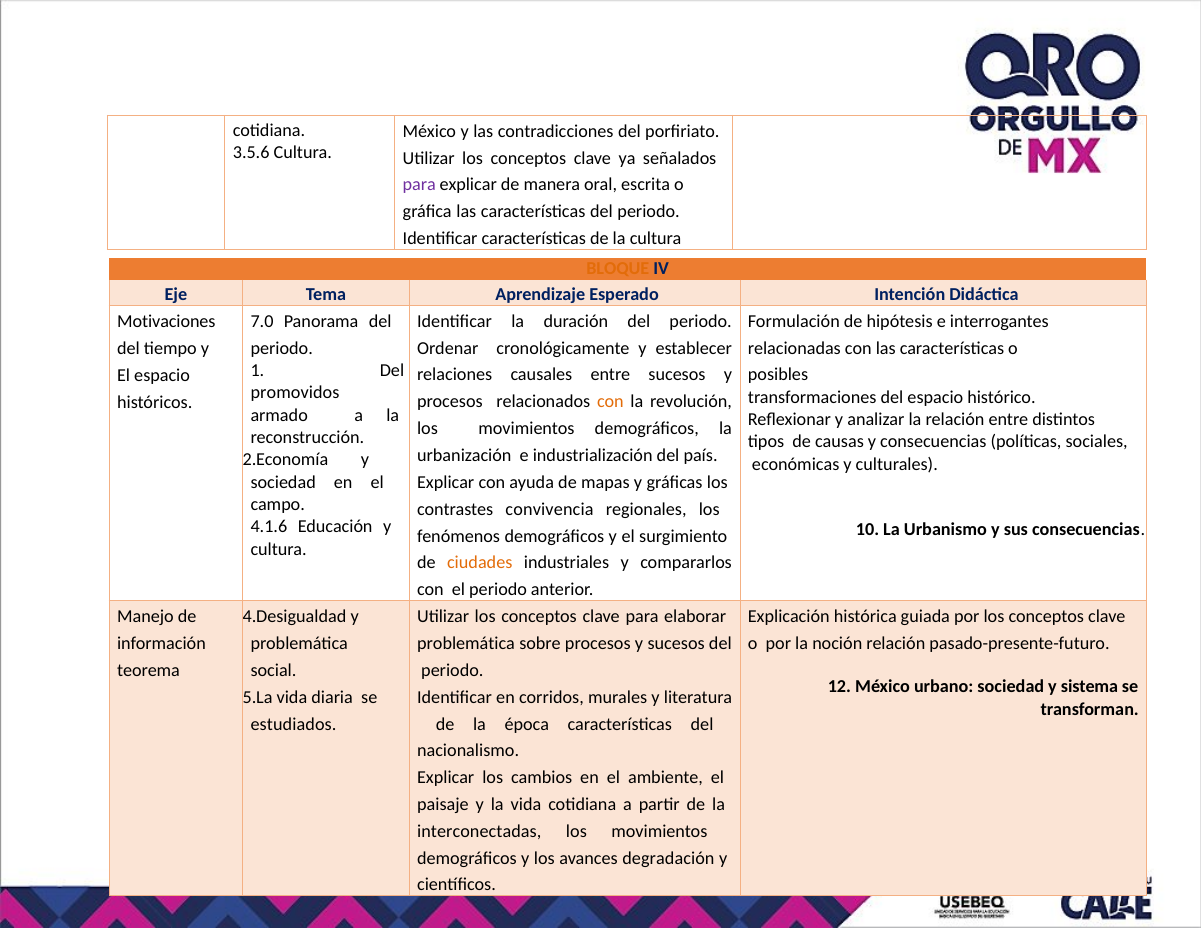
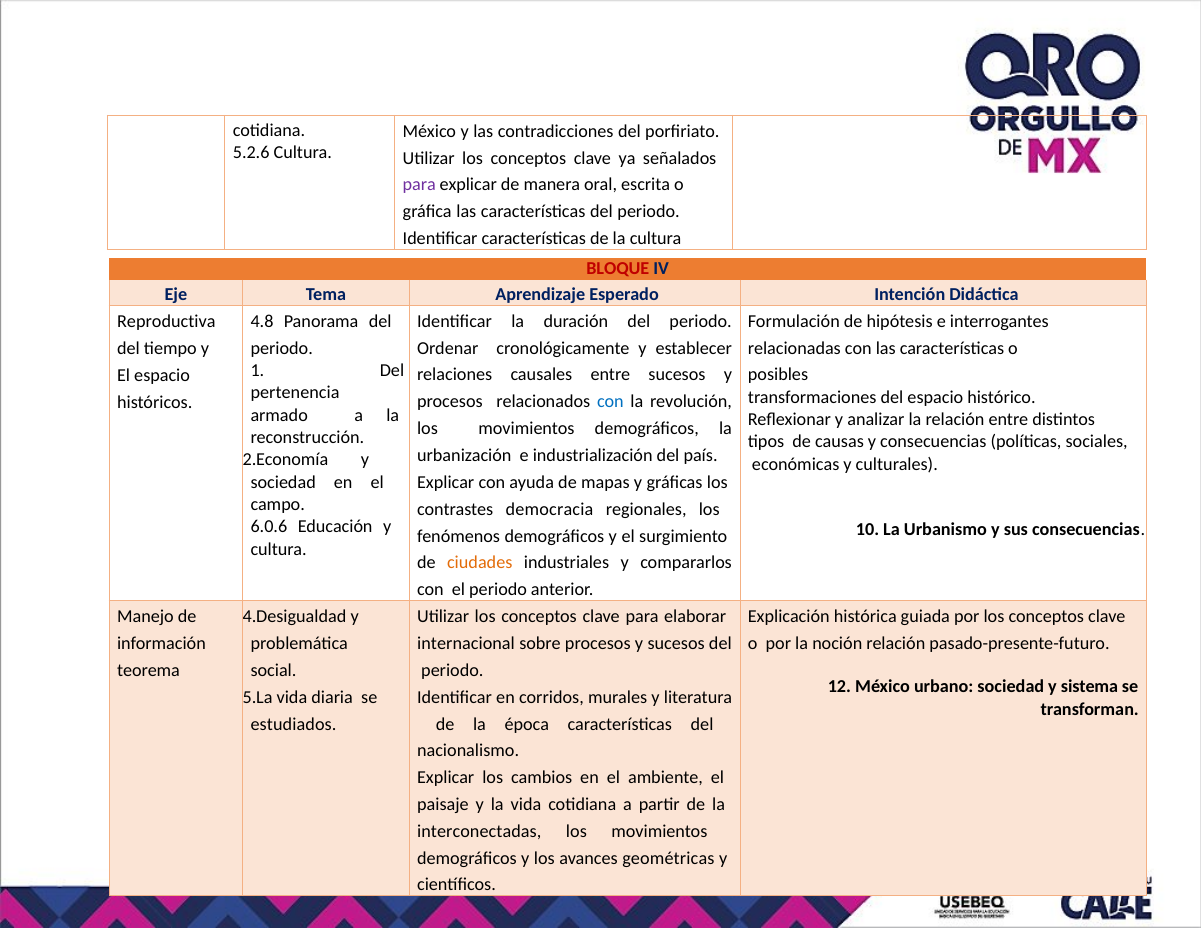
3.5.6: 3.5.6 -> 5.2.6 (251, 153)
BLOQUE colour: orange -> red (618, 269)
Motivaciones: Motivaciones -> Reproductiva (166, 321)
7.0: 7.0 -> 4.8 (262, 321)
promovidos: promovidos -> pertenencia (295, 393)
con colour: orange -> blue (610, 402)
convivencia: convivencia -> democracia (550, 509)
4.1.6: 4.1.6 -> 6.0.6 (269, 527)
problemática: problemática -> internacional (466, 643)
degradación: degradación -> geométricas (668, 858)
